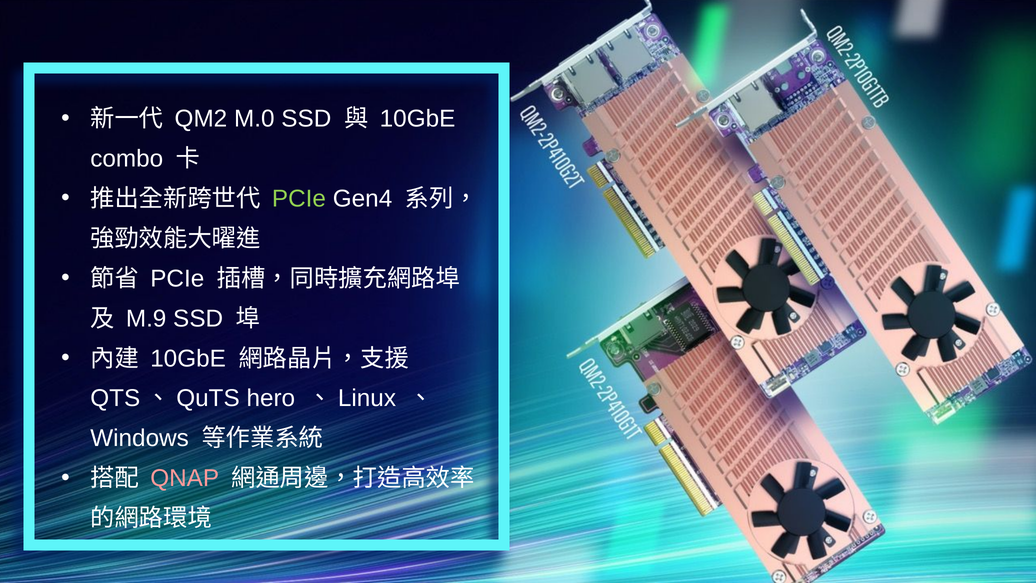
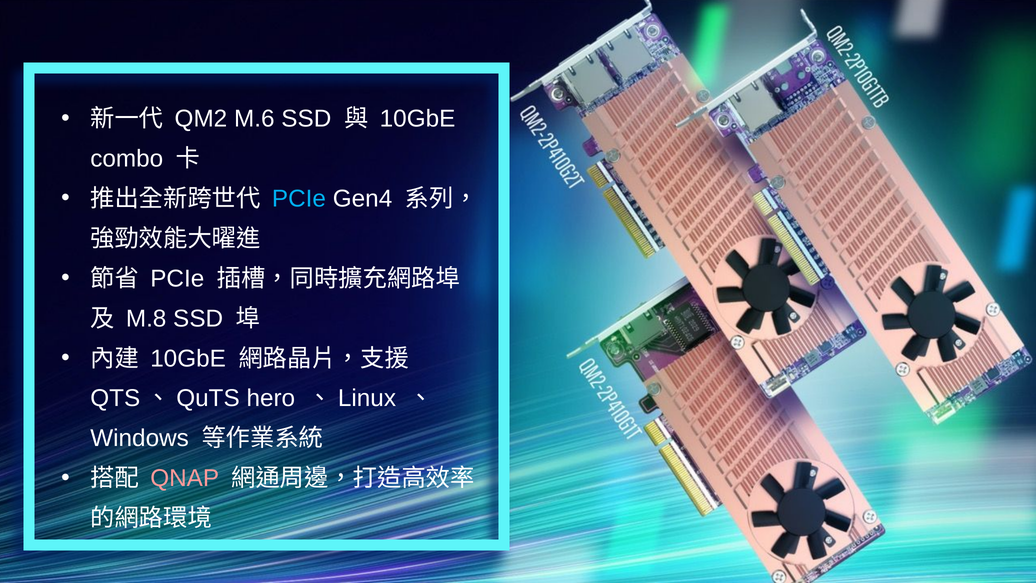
M.0: M.0 -> M.6 (254, 119)
PCIe colour: light green -> light blue (299, 199)
M.9: M.9 -> M.8 (146, 318)
